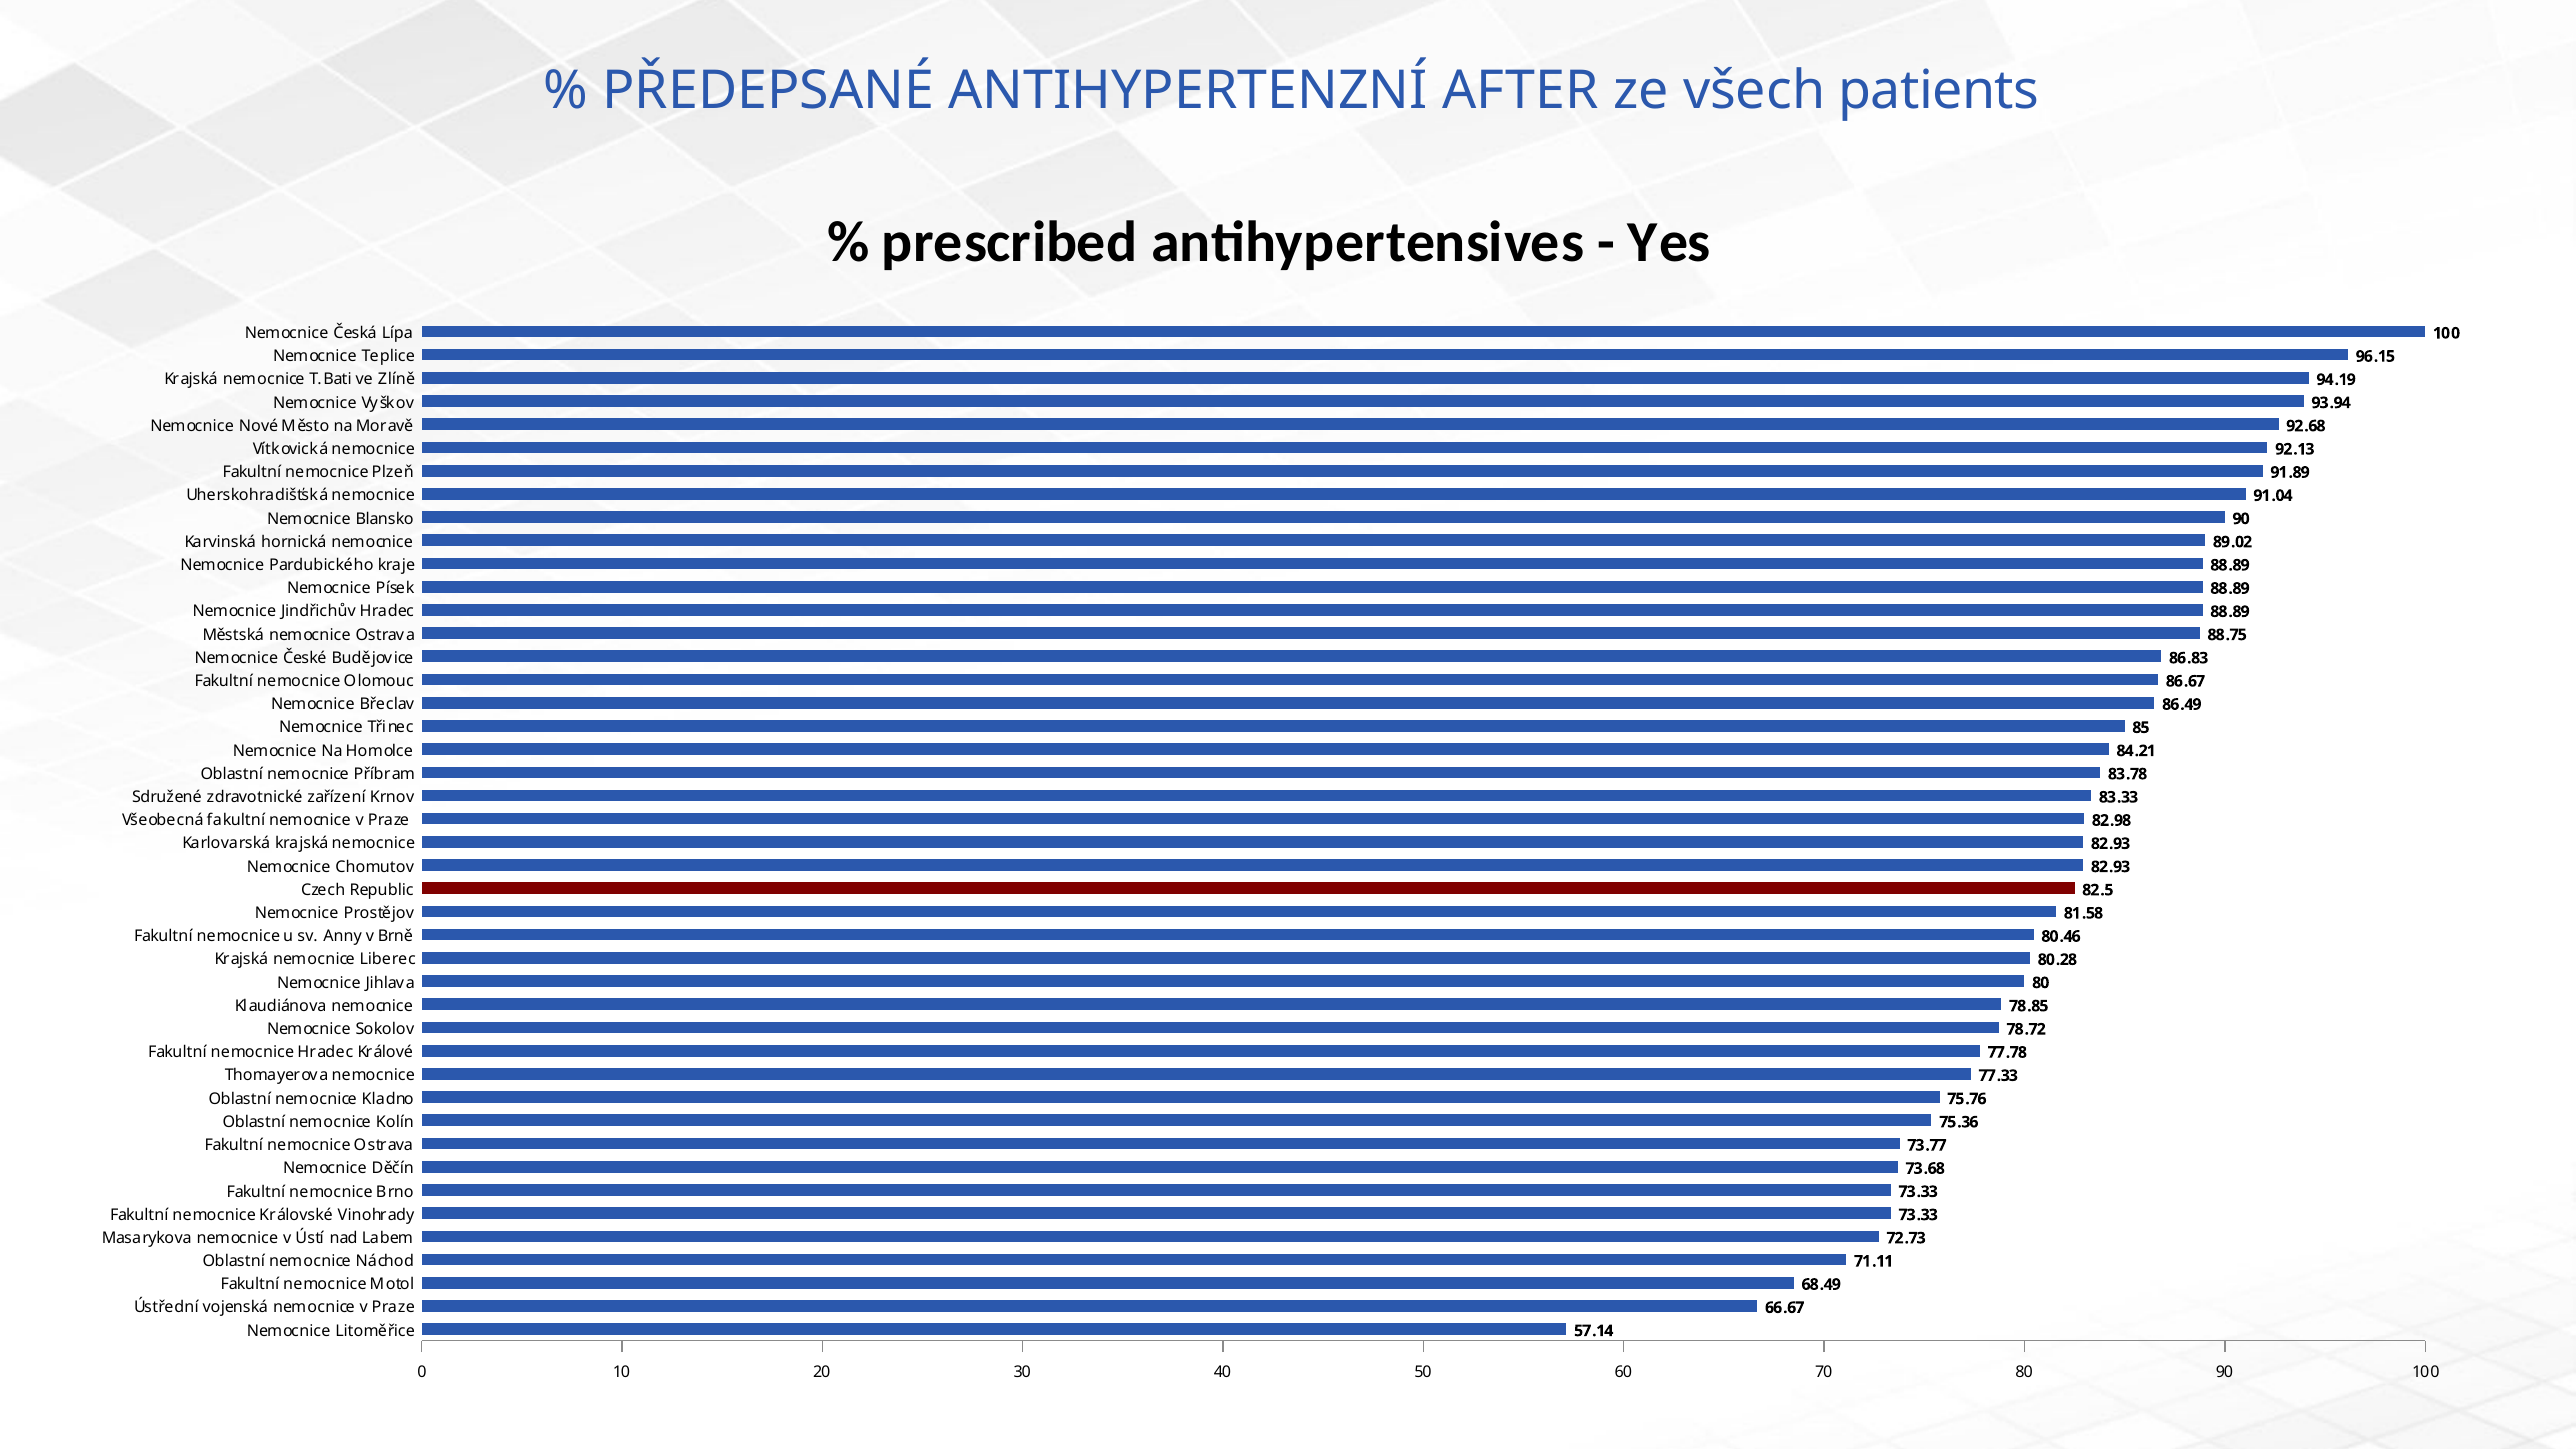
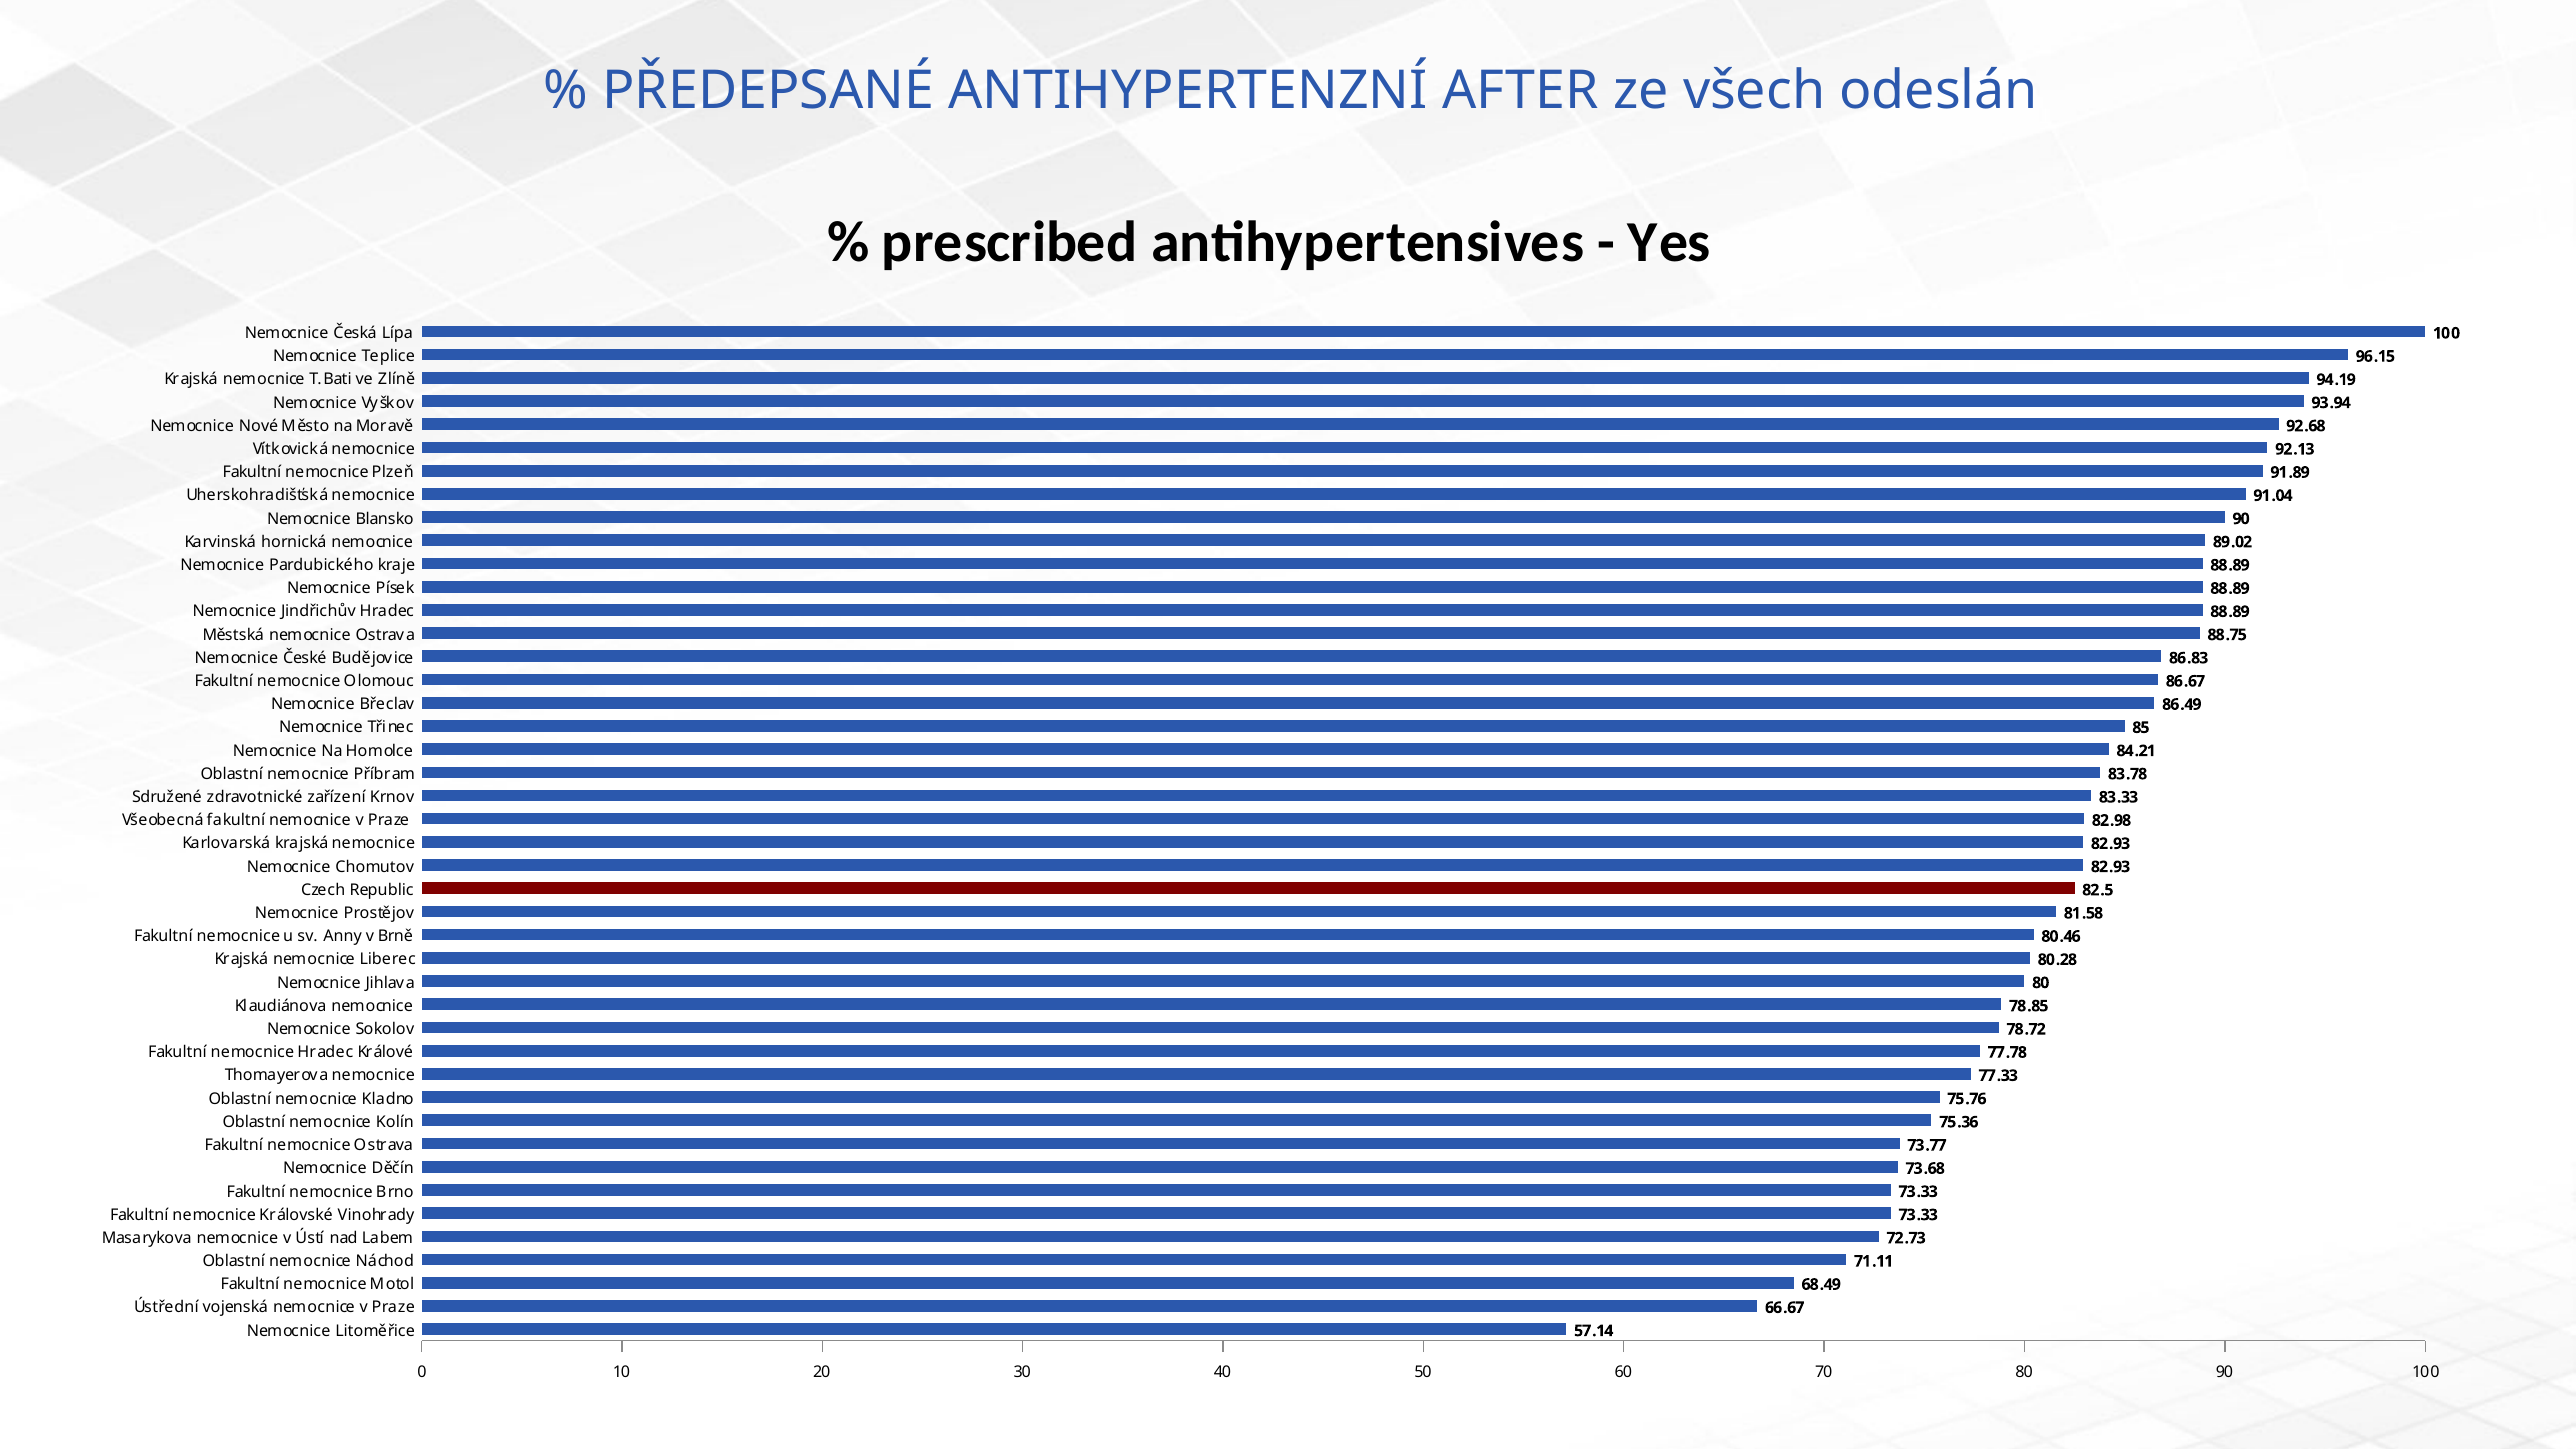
patients: patients -> odeslán (1939, 91)
